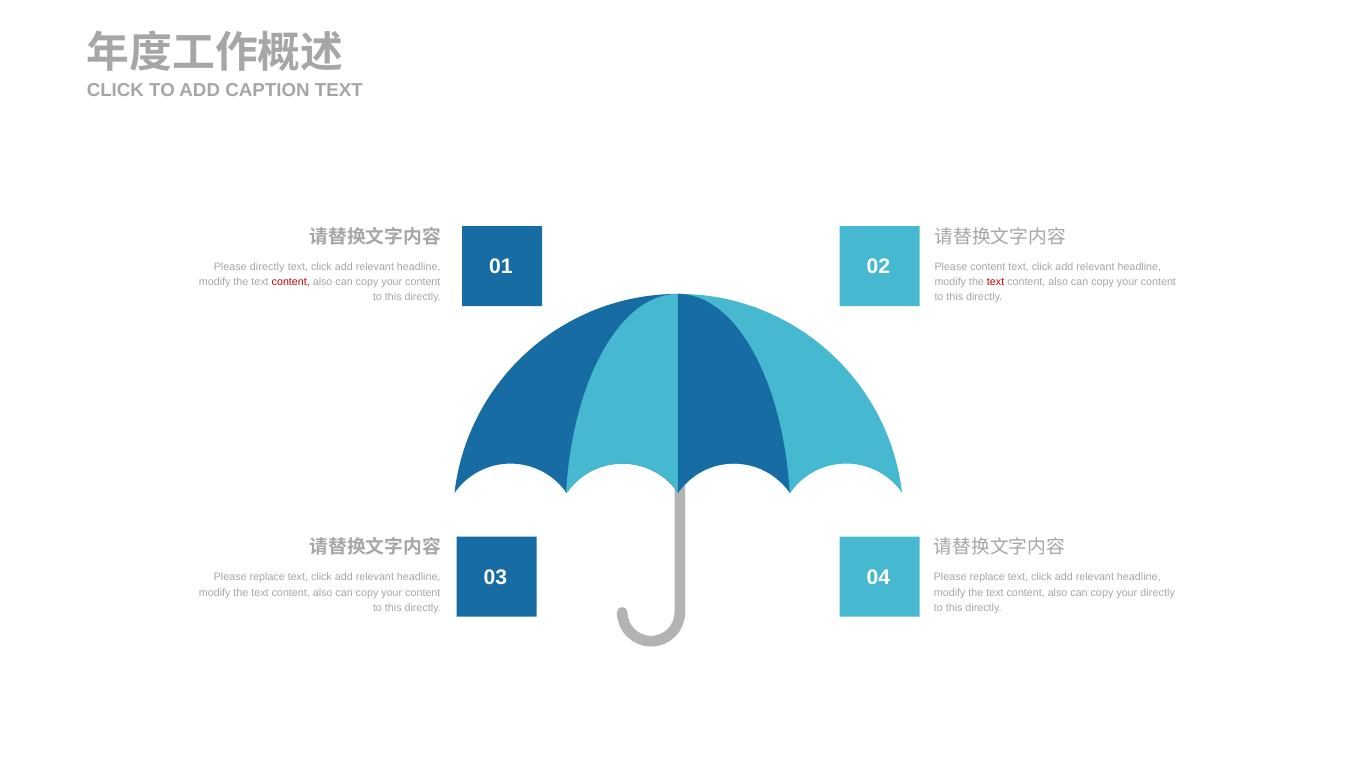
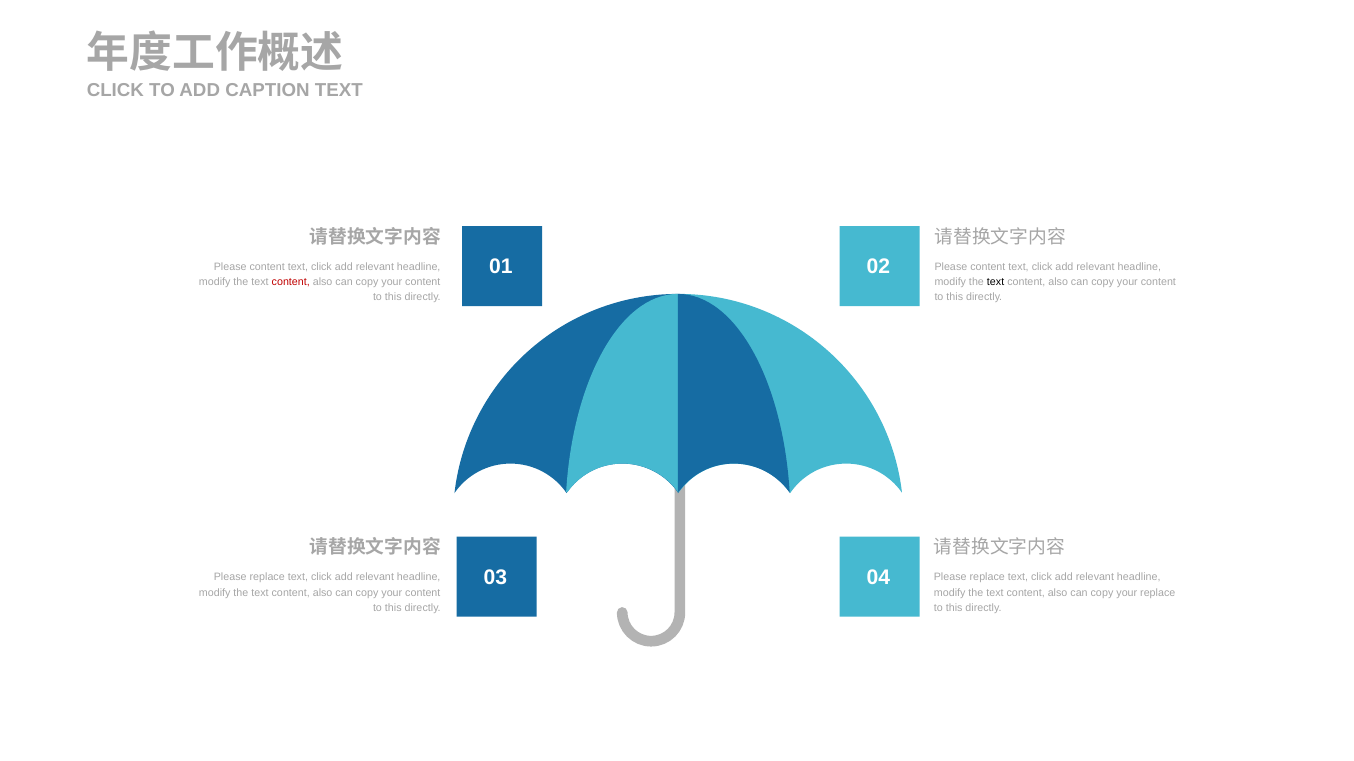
directly: directly -> content (267, 267)
text colour: red -> black (996, 282)
your directly: directly -> replace (1158, 593)
